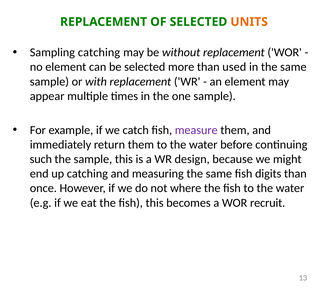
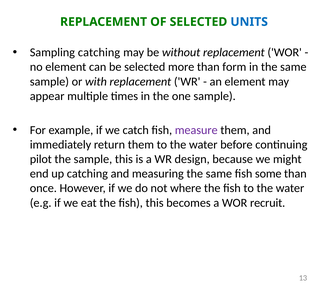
UNITS colour: orange -> blue (249, 22)
used: used -> form (234, 67)
such: such -> pilot (41, 159)
digits: digits -> some (268, 174)
